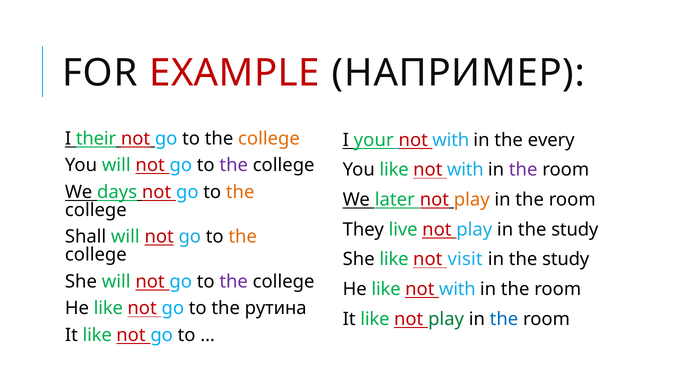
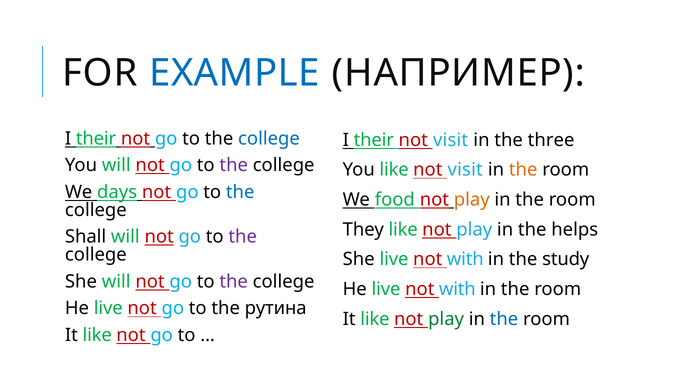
EXAMPLE colour: red -> blue (234, 73)
college colour: orange -> blue (269, 139)
your: your -> their (374, 140)
with: with -> visit (451, 140)
every: every -> three (551, 140)
with: with -> visit (465, 170)
the colour: purple -> orange (523, 170)
the colour: orange -> blue (240, 192)
later: later -> food (395, 200)
They live: live -> like (403, 230)
play in the study: study -> helps (575, 230)
the colour: orange -> purple (243, 237)
She like: like -> live (394, 260)
visit: visit -> with (465, 260)
like: like -> live (386, 290)
like: like -> live (108, 309)
